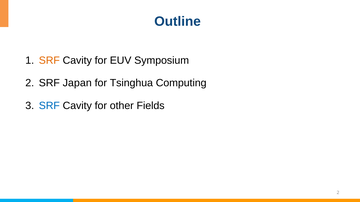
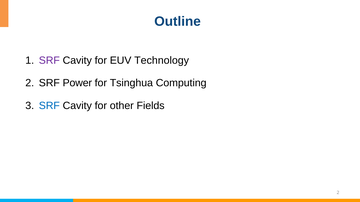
SRF colour: orange -> purple (49, 61)
Symposium: Symposium -> Technology (162, 61)
Japan: Japan -> Power (77, 83)
